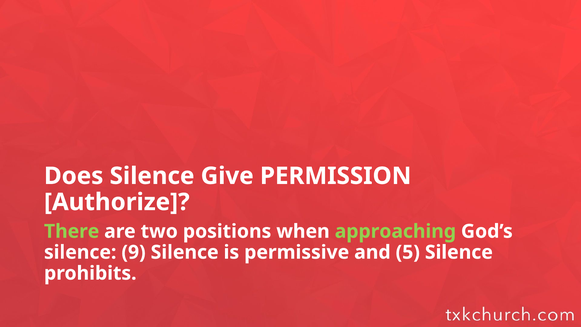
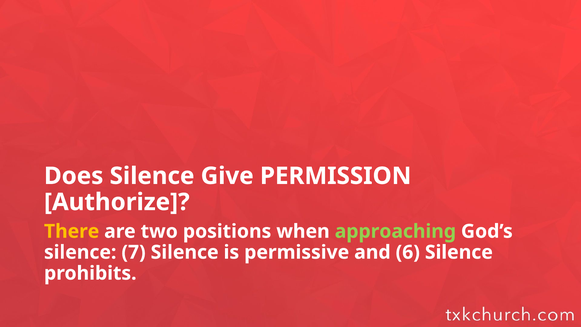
There colour: light green -> yellow (72, 231)
9: 9 -> 7 (134, 252)
5: 5 -> 6 (408, 252)
